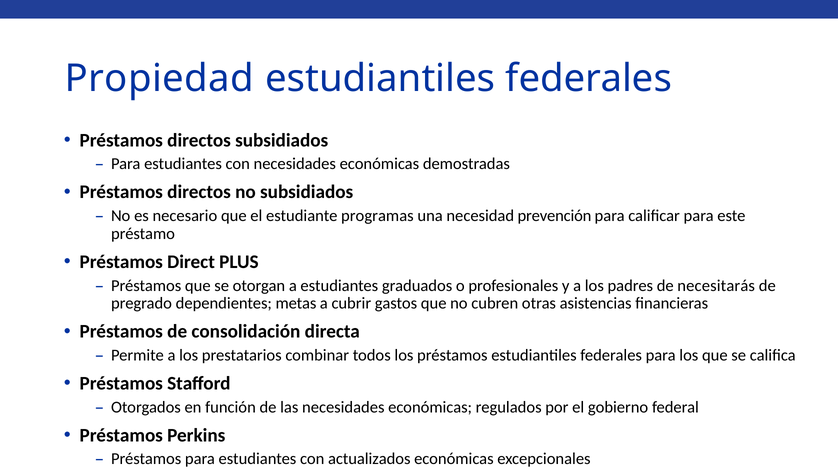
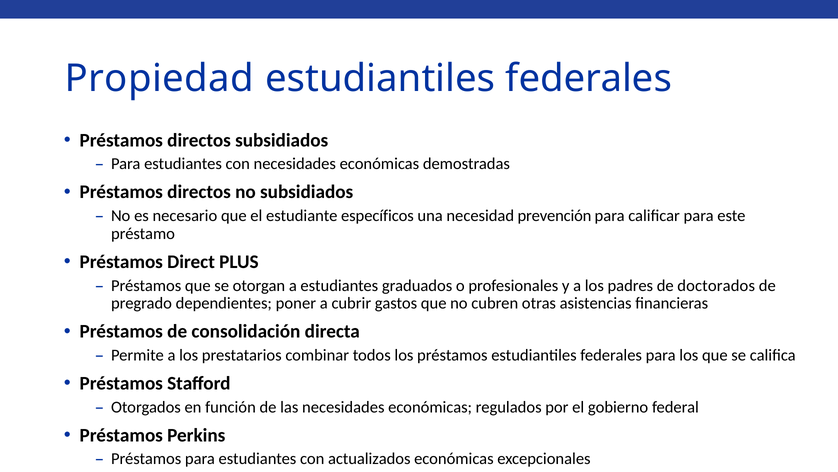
programas: programas -> específicos (377, 215)
necesitarás: necesitarás -> doctorados (716, 285)
metas: metas -> poner (296, 303)
